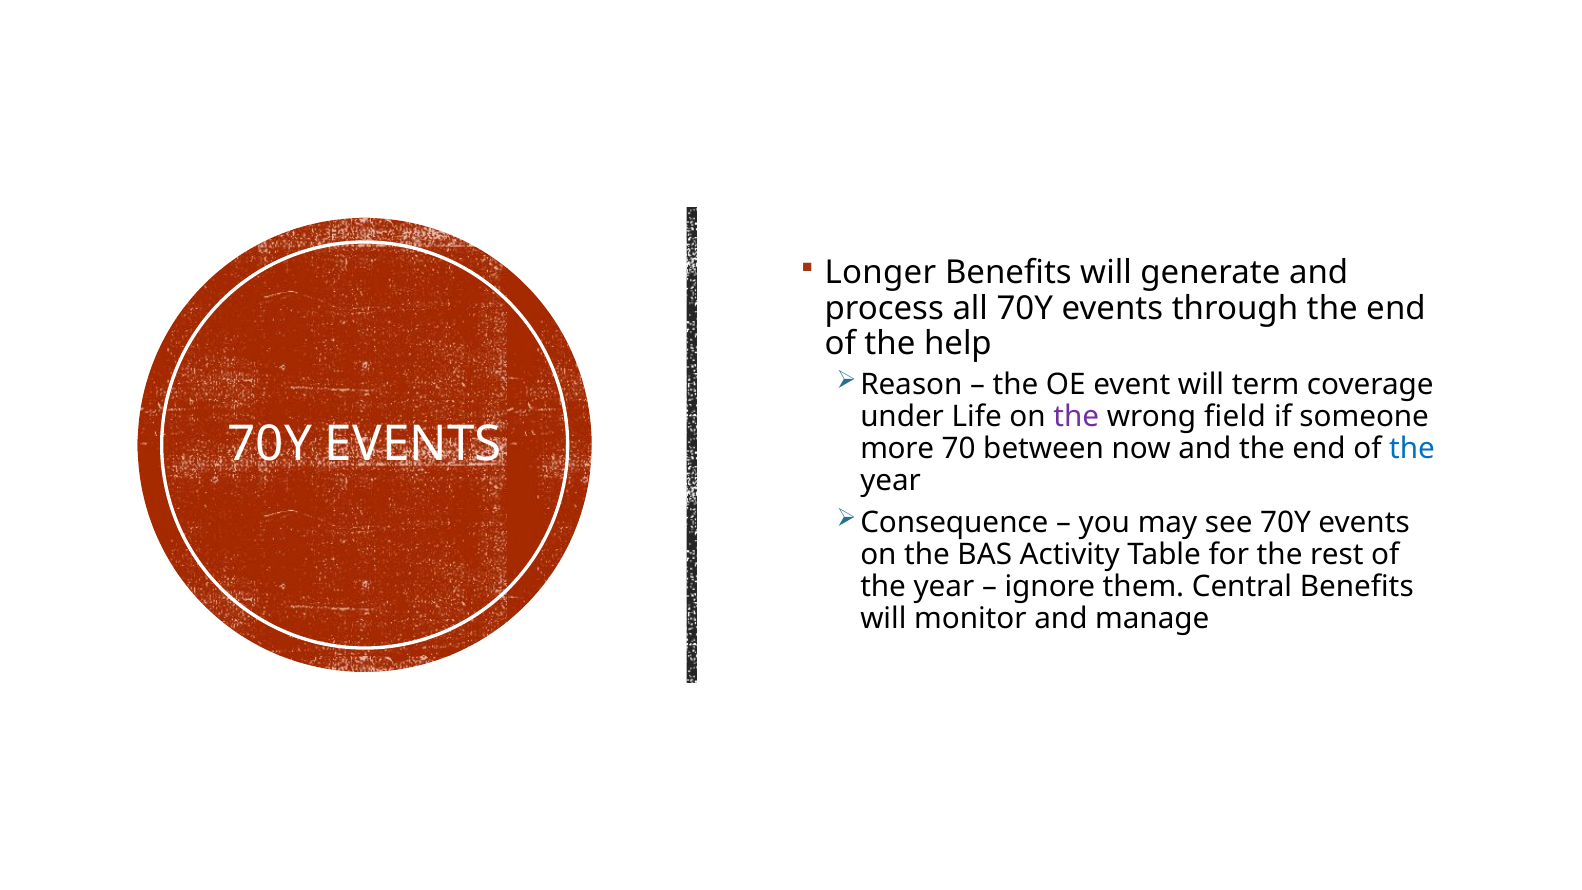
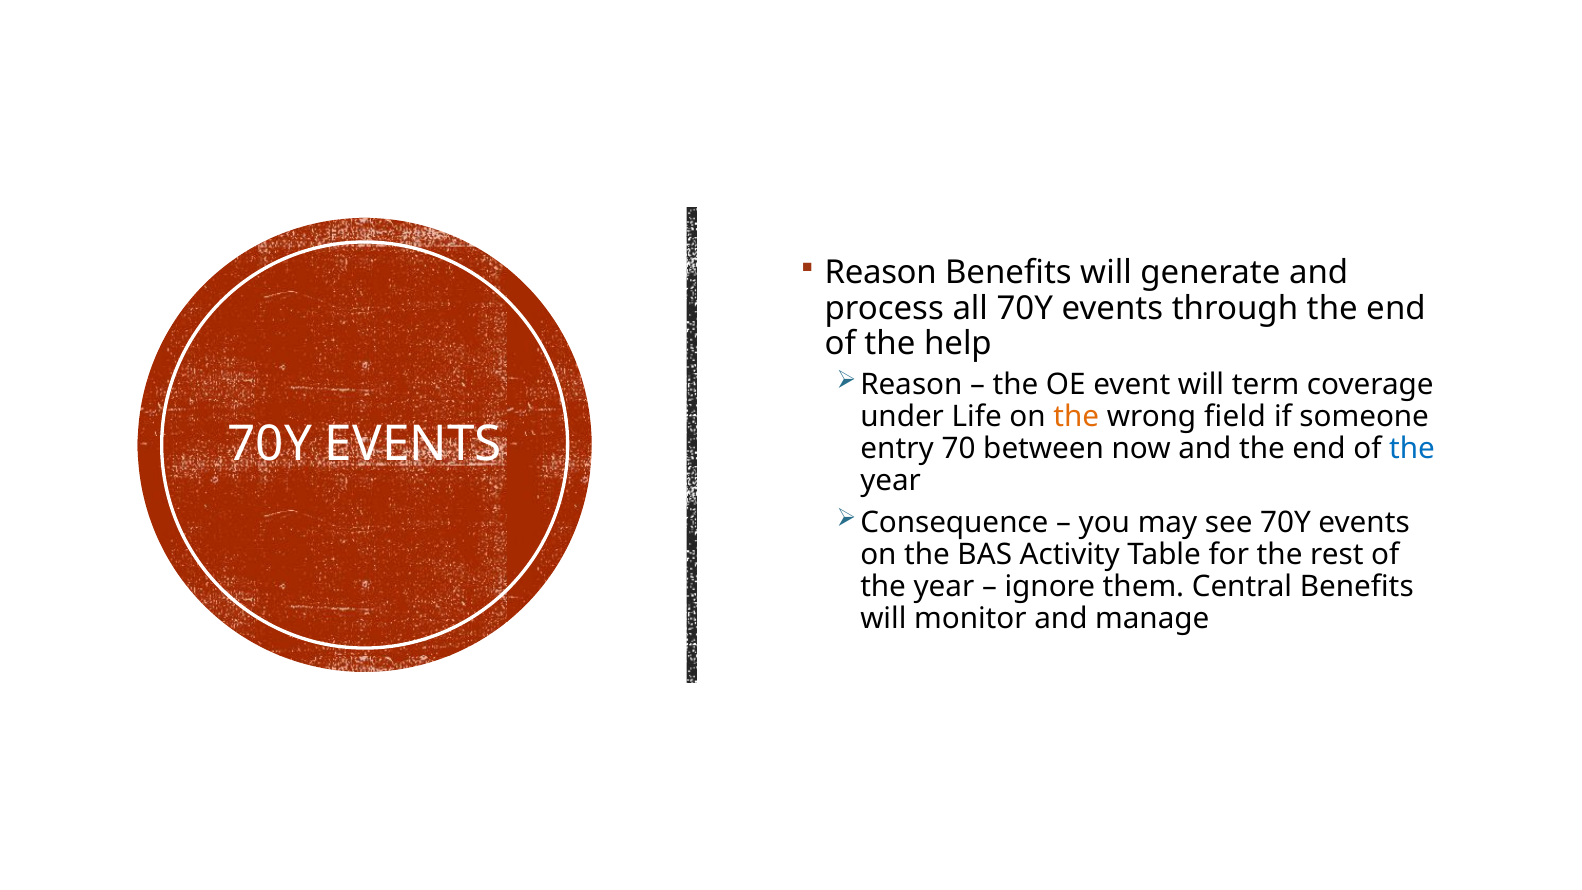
Longer: Longer -> Reason (881, 273)
the colour: purple -> orange (1076, 416)
more: more -> entry (897, 448)
